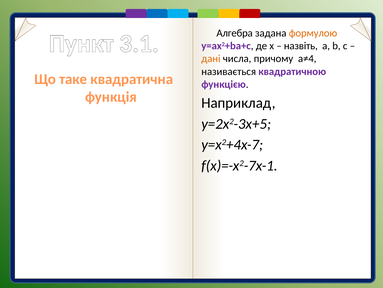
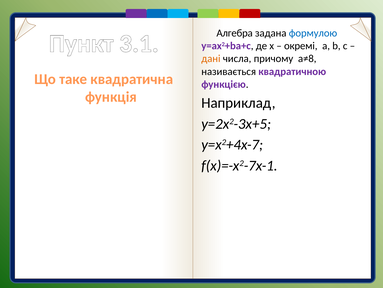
формулою colour: orange -> blue (313, 33)
назвіть: назвіть -> окремі (301, 46)
а≠4: а≠4 -> а≠8 (307, 59)
